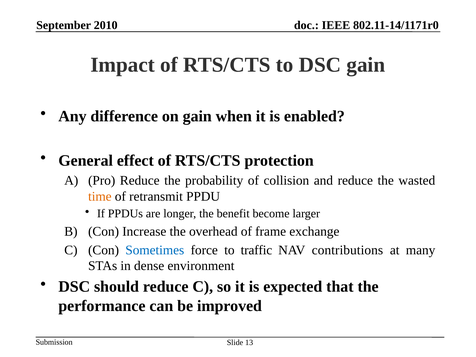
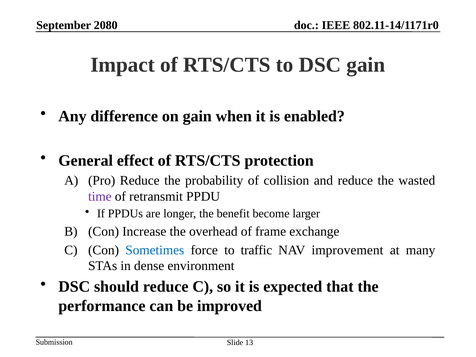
2010: 2010 -> 2080 (106, 25)
time colour: orange -> purple (100, 196)
contributions: contributions -> improvement (347, 250)
